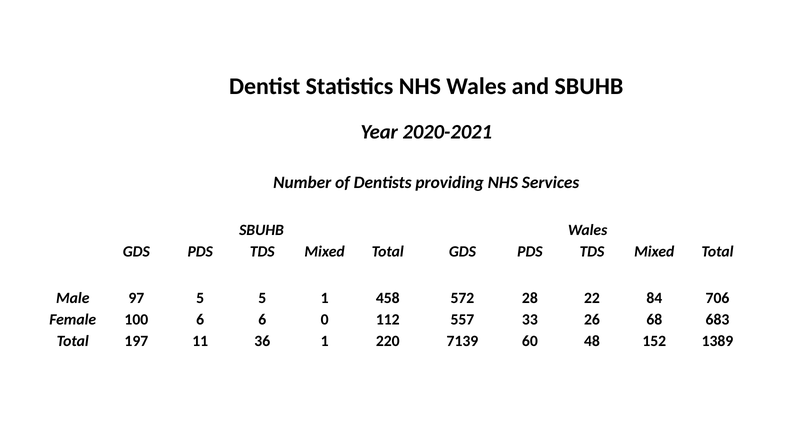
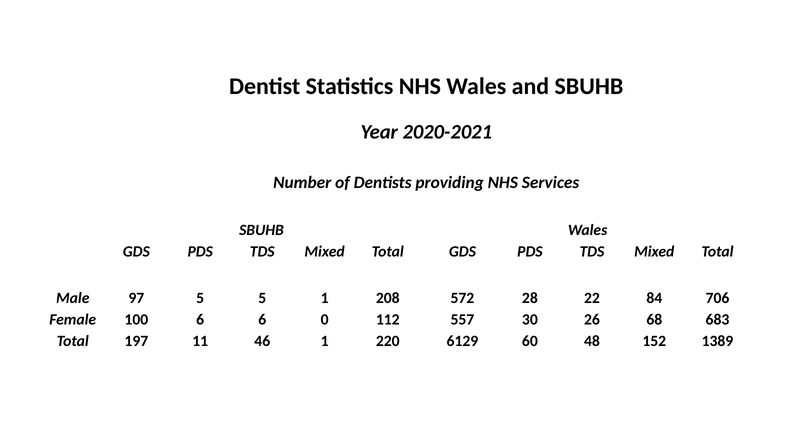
458: 458 -> 208 (388, 298)
33: 33 -> 30 (530, 320)
36: 36 -> 46 (262, 341)
7139: 7139 -> 6129 (462, 341)
